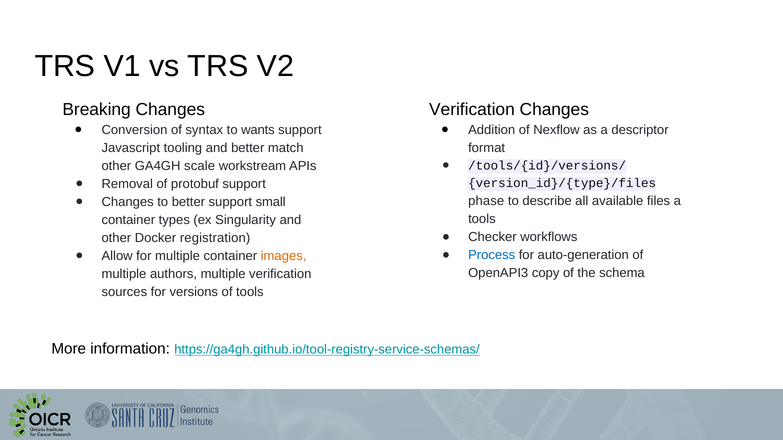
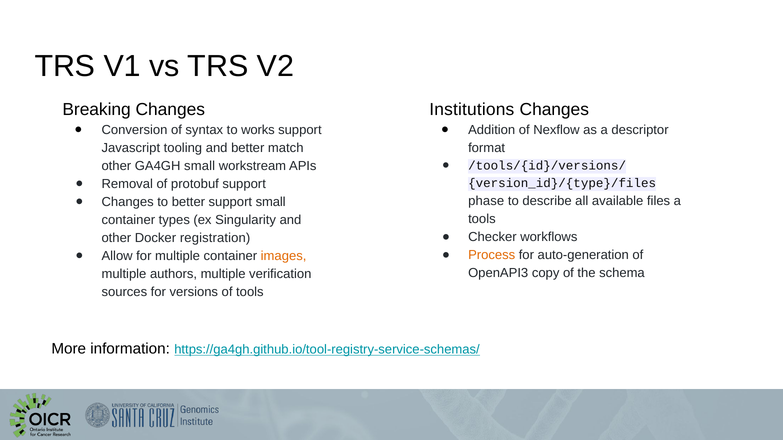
Verification: Verification -> Institutions (472, 110)
wants: wants -> works (258, 130)
GA4GH scale: scale -> small (200, 166)
Process colour: blue -> orange (492, 255)
